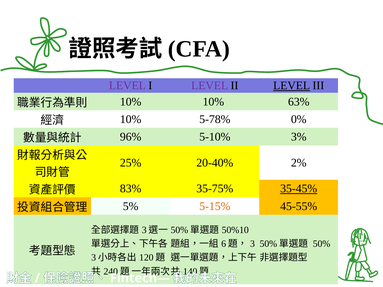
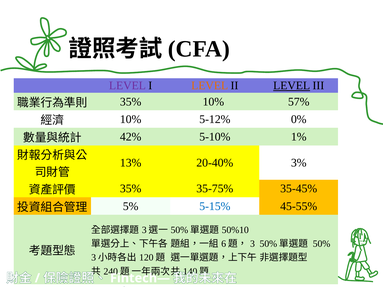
LEVEL colour: purple -> orange (210, 86)
10%: 10% -> 35% (131, 102)
63%: 63% -> 57% (299, 102)
5-78%: 5-78% -> 5-12% (215, 119)
96%: 96% -> 42% (131, 137)
3%: 3% -> 1% (299, 137)
25%: 25% -> 13% (131, 163)
2%: 2% -> 3% (299, 163)
83%: 83% -> 35% (131, 189)
35-45% underline: present -> none (299, 189)
5-15% colour: orange -> blue (215, 206)
